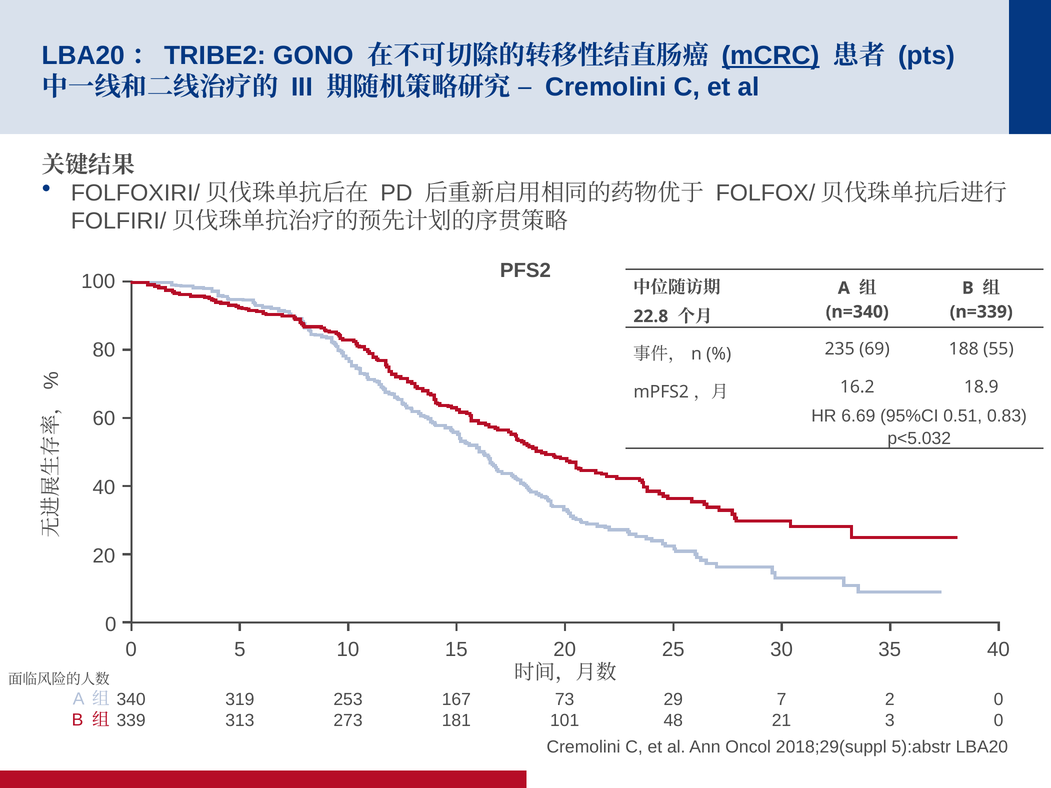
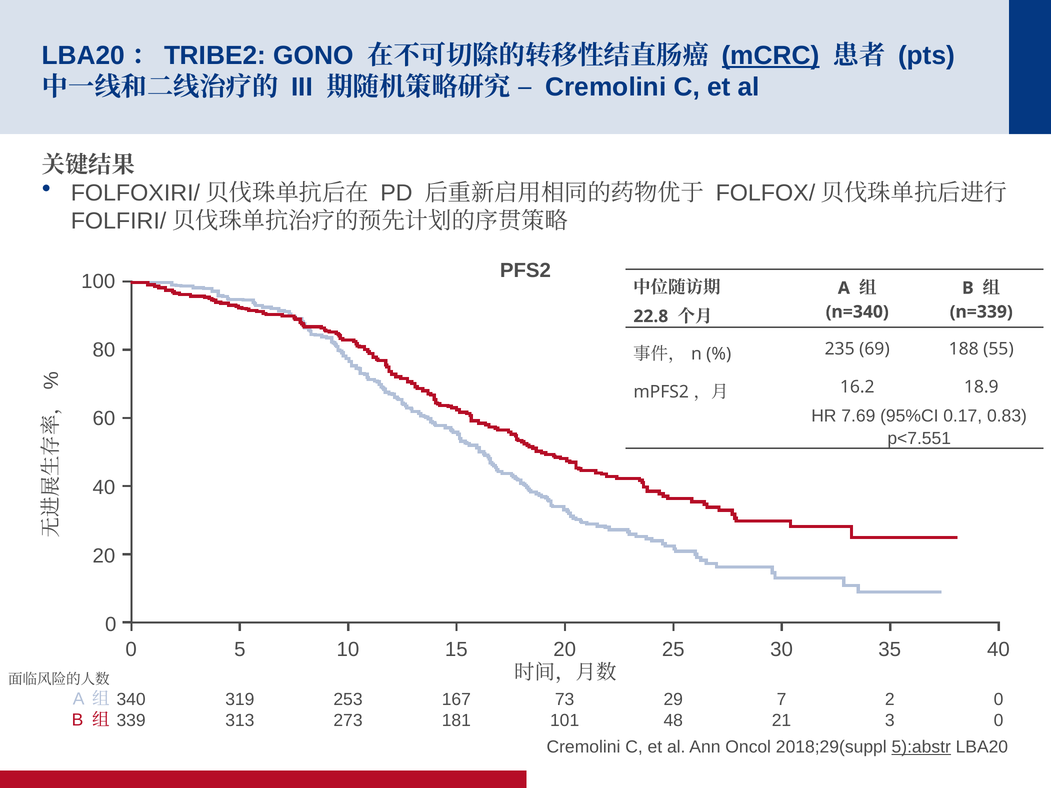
6.69: 6.69 -> 7.69 (858, 416)
0.51: 0.51 -> 0.17 (963, 416)
p<5.032: p<5.032 -> p<7.551 (919, 439)
5):abstr underline: none -> present (921, 747)
